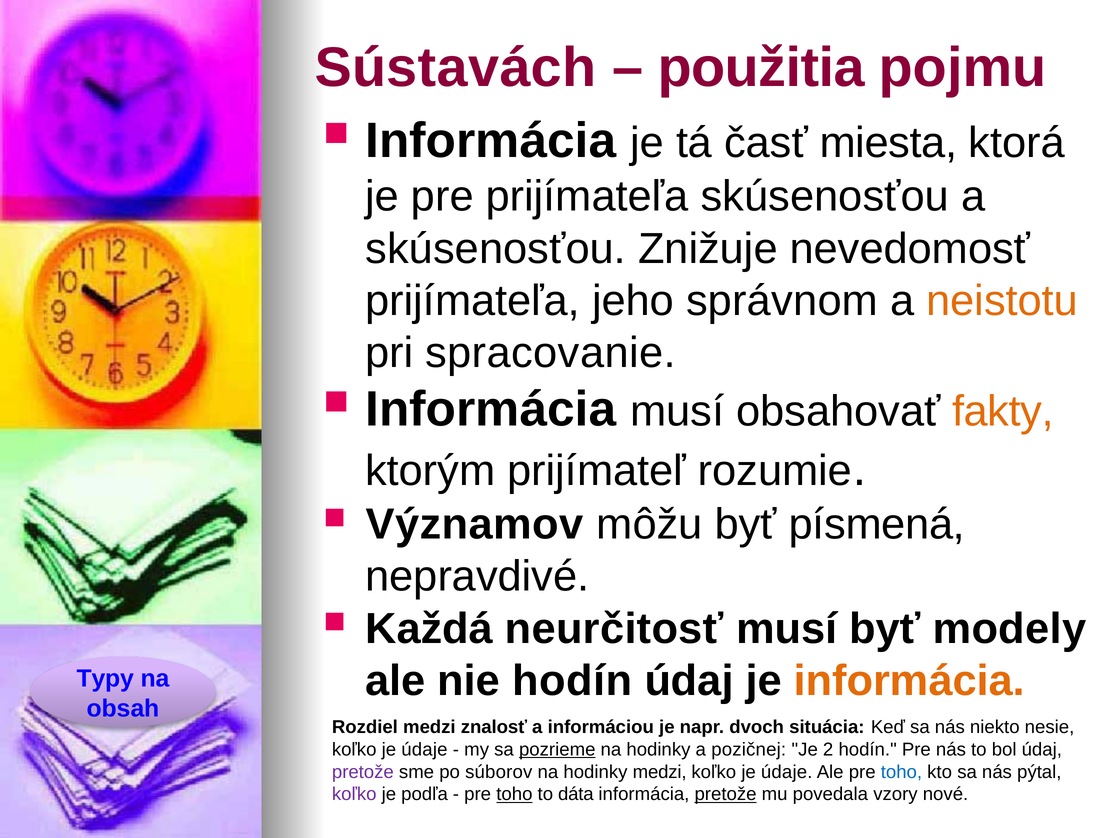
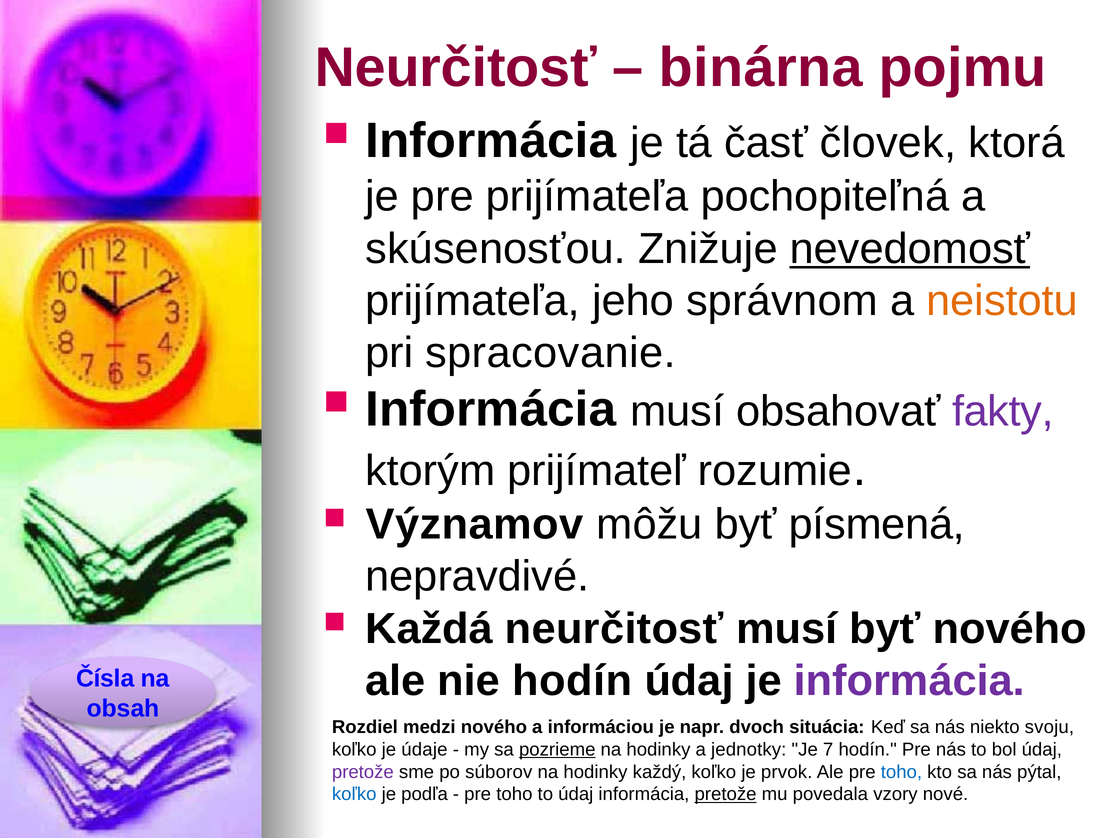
Sústavách: Sústavách -> Neurčitosť (456, 68)
použitia: použitia -> binárna (761, 68)
miesta: miesta -> človek (888, 143)
prijímateľa skúsenosťou: skúsenosťou -> pochopiteľná (825, 196)
nevedomosť underline: none -> present (910, 249)
fakty colour: orange -> purple (1003, 411)
byť modely: modely -> nového (1010, 629)
informácia colour: orange -> purple (909, 681)
Typy: Typy -> Čísla (105, 678)
medzi znalosť: znalosť -> nového (494, 727)
nesie: nesie -> svoju (1049, 727)
pozičnej: pozičnej -> jednotky (749, 749)
2: 2 -> 7 (828, 749)
hodinky medzi: medzi -> každý (660, 772)
údaje: údaje -> prvok (787, 772)
koľko colour: purple -> blue (354, 794)
toho underline: present -> none (514, 794)
to dáta: dáta -> údaj (576, 794)
